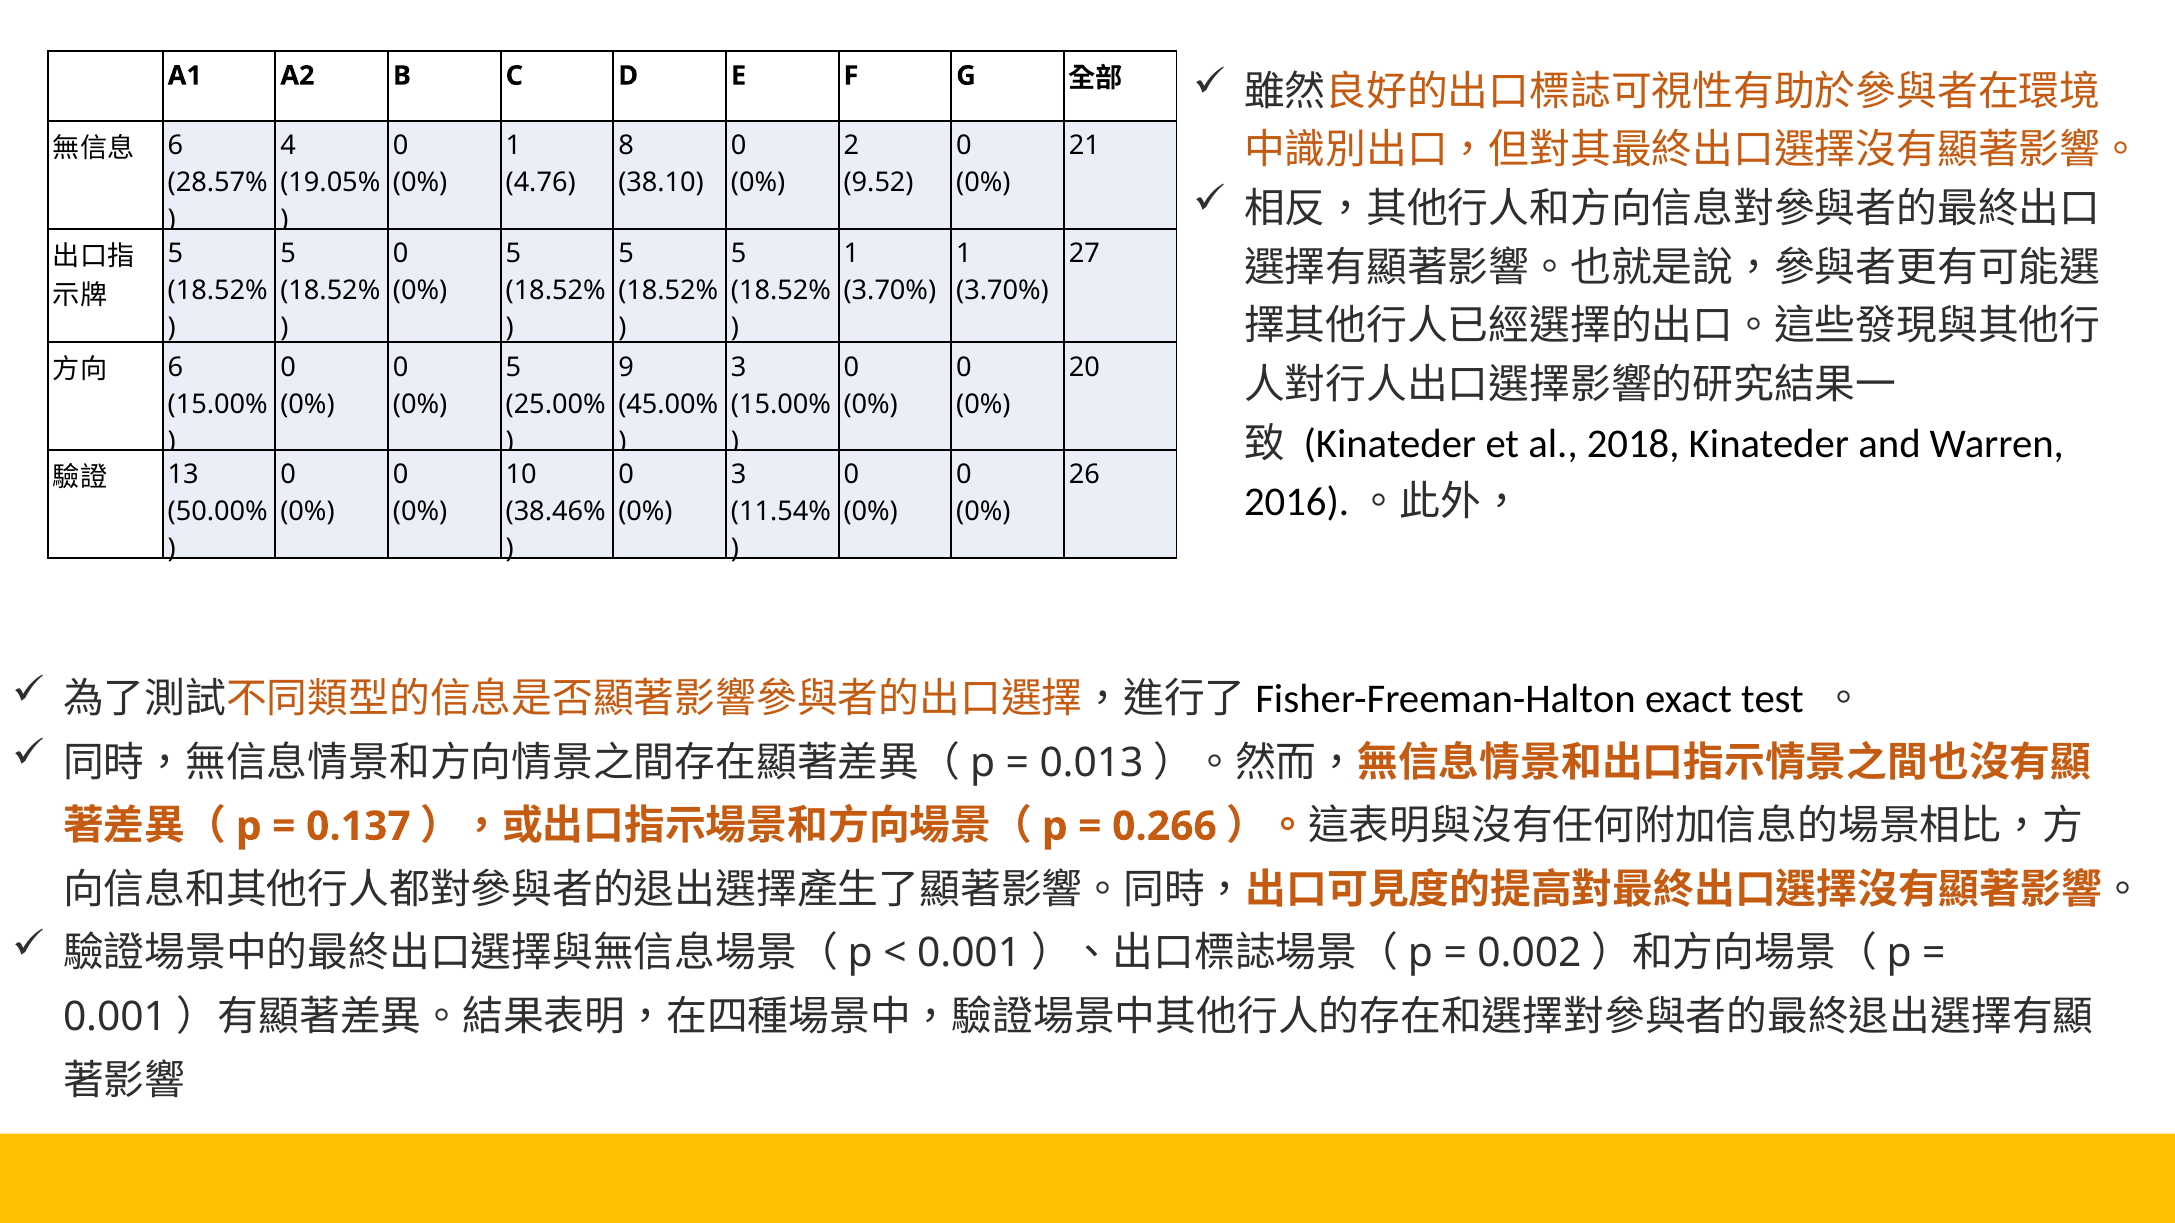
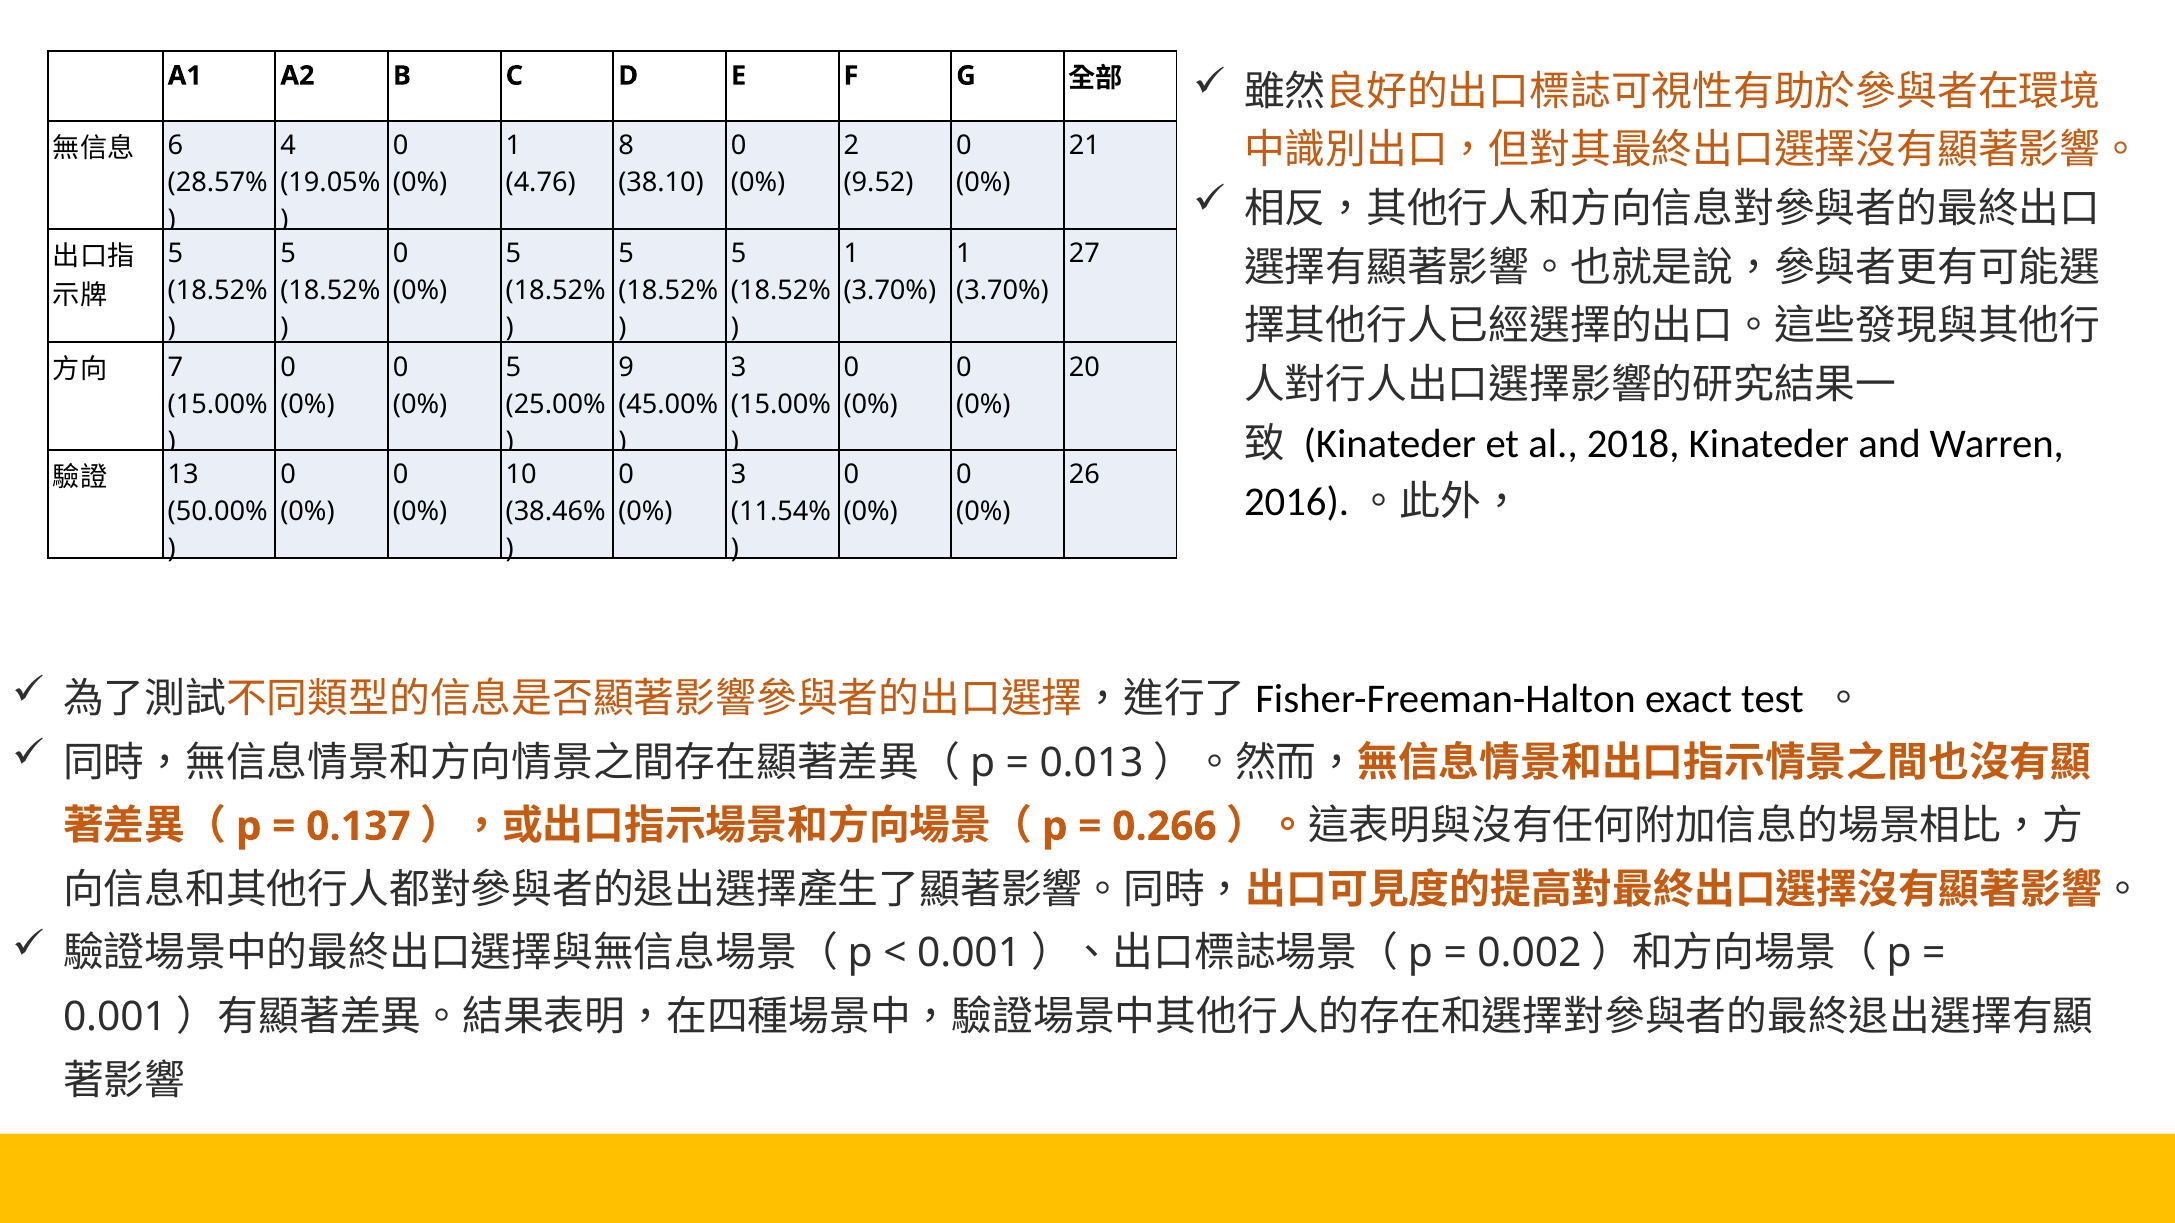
6: 6 -> 7 (175, 367)
